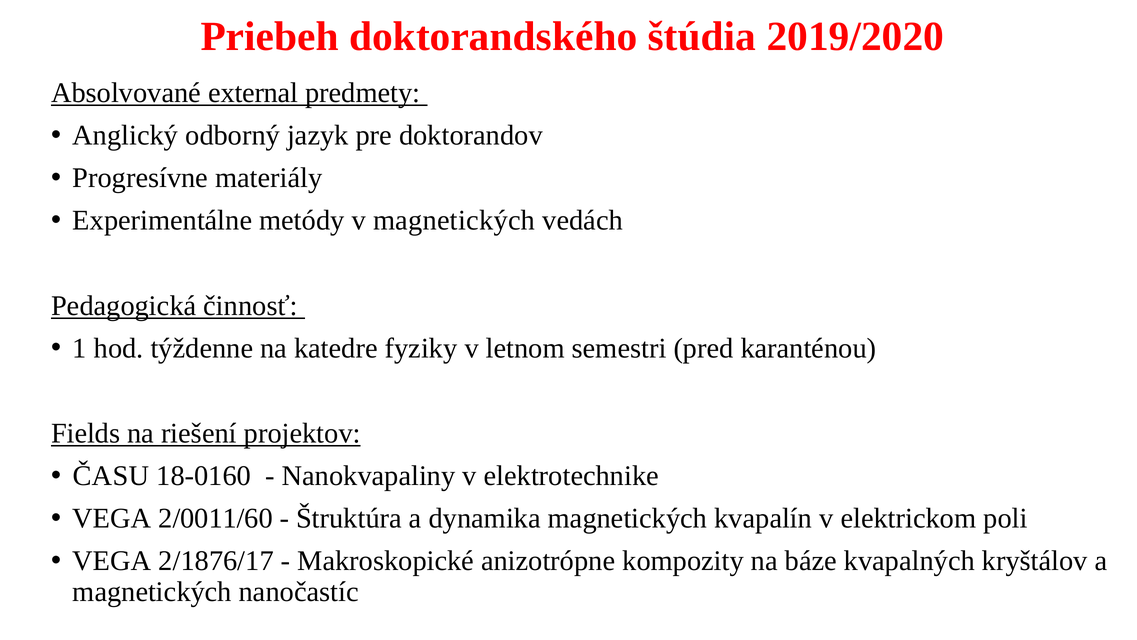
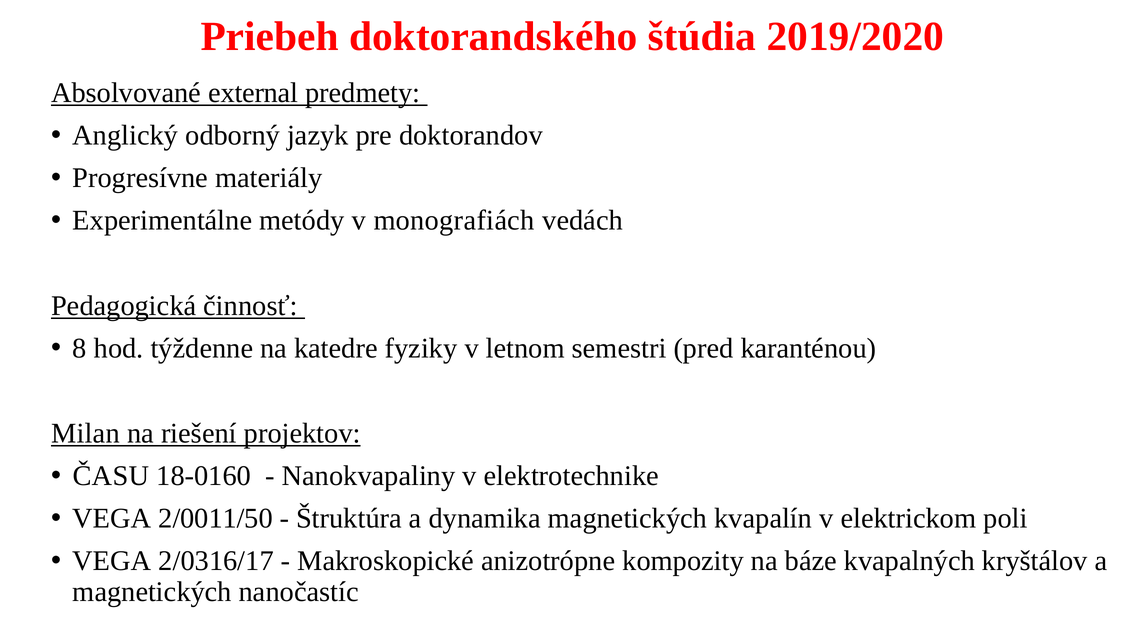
v magnetických: magnetických -> monografiách (454, 220)
1: 1 -> 8 (80, 348)
Fields: Fields -> Milan (85, 433)
2/0011/60: 2/0011/60 -> 2/0011/50 (216, 518)
2/1876/17: 2/1876/17 -> 2/0316/17 (216, 561)
